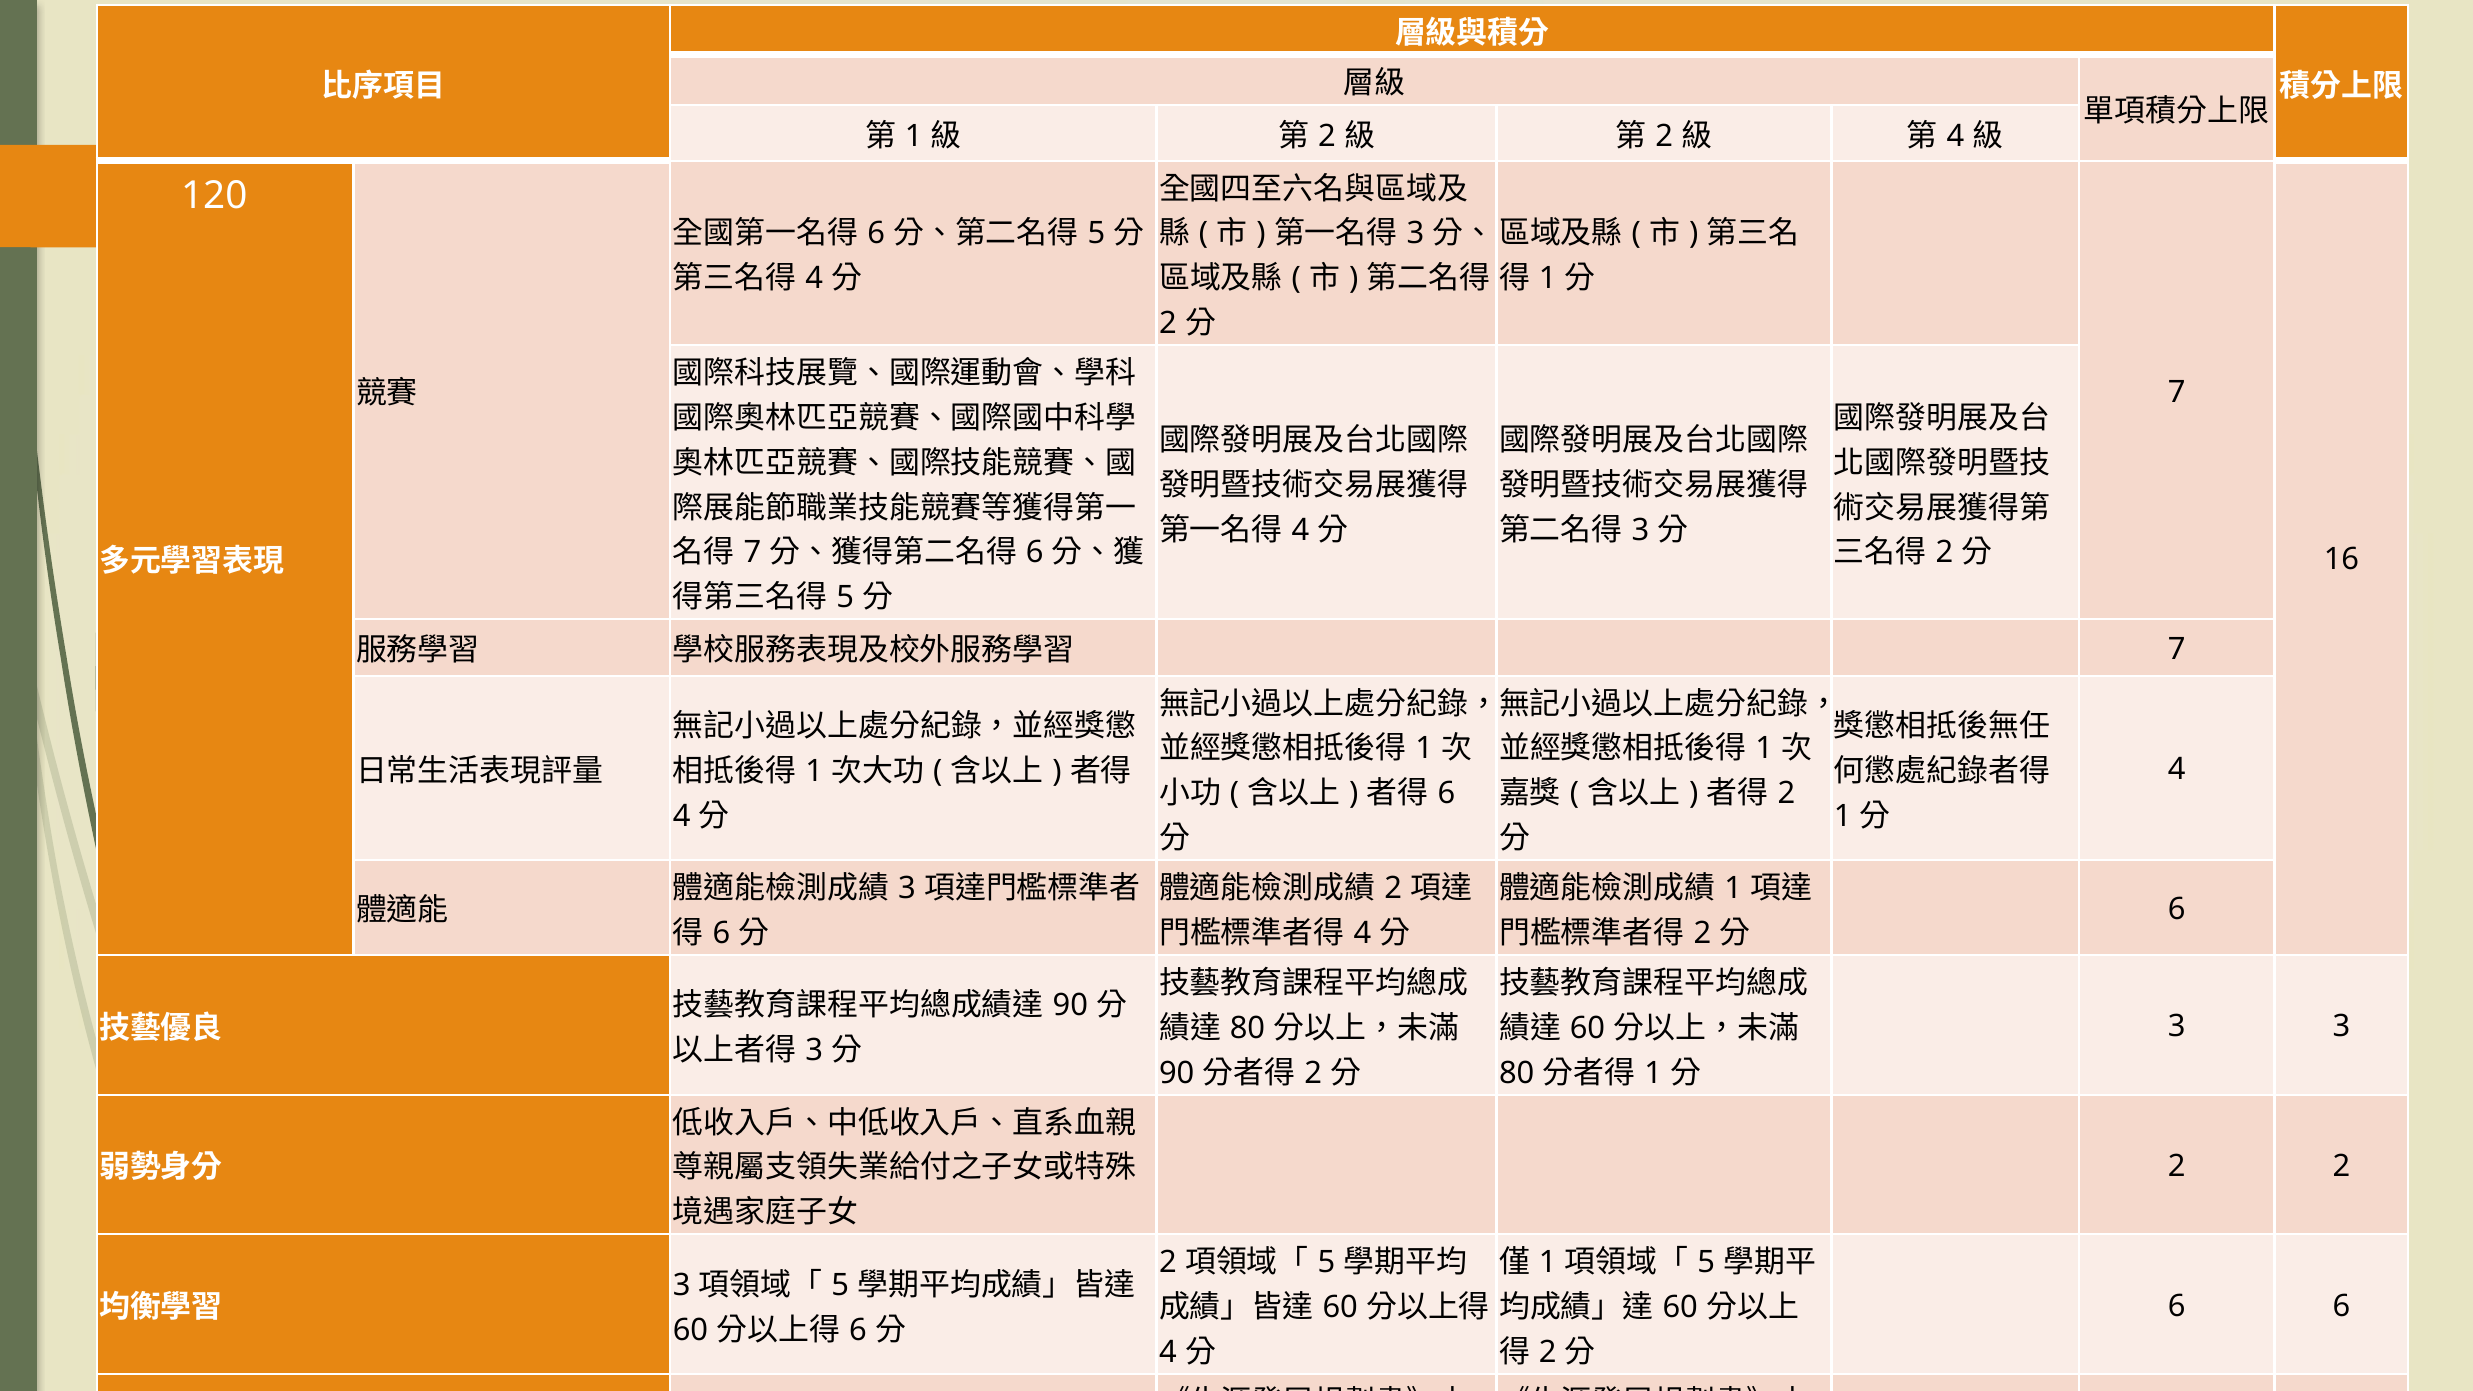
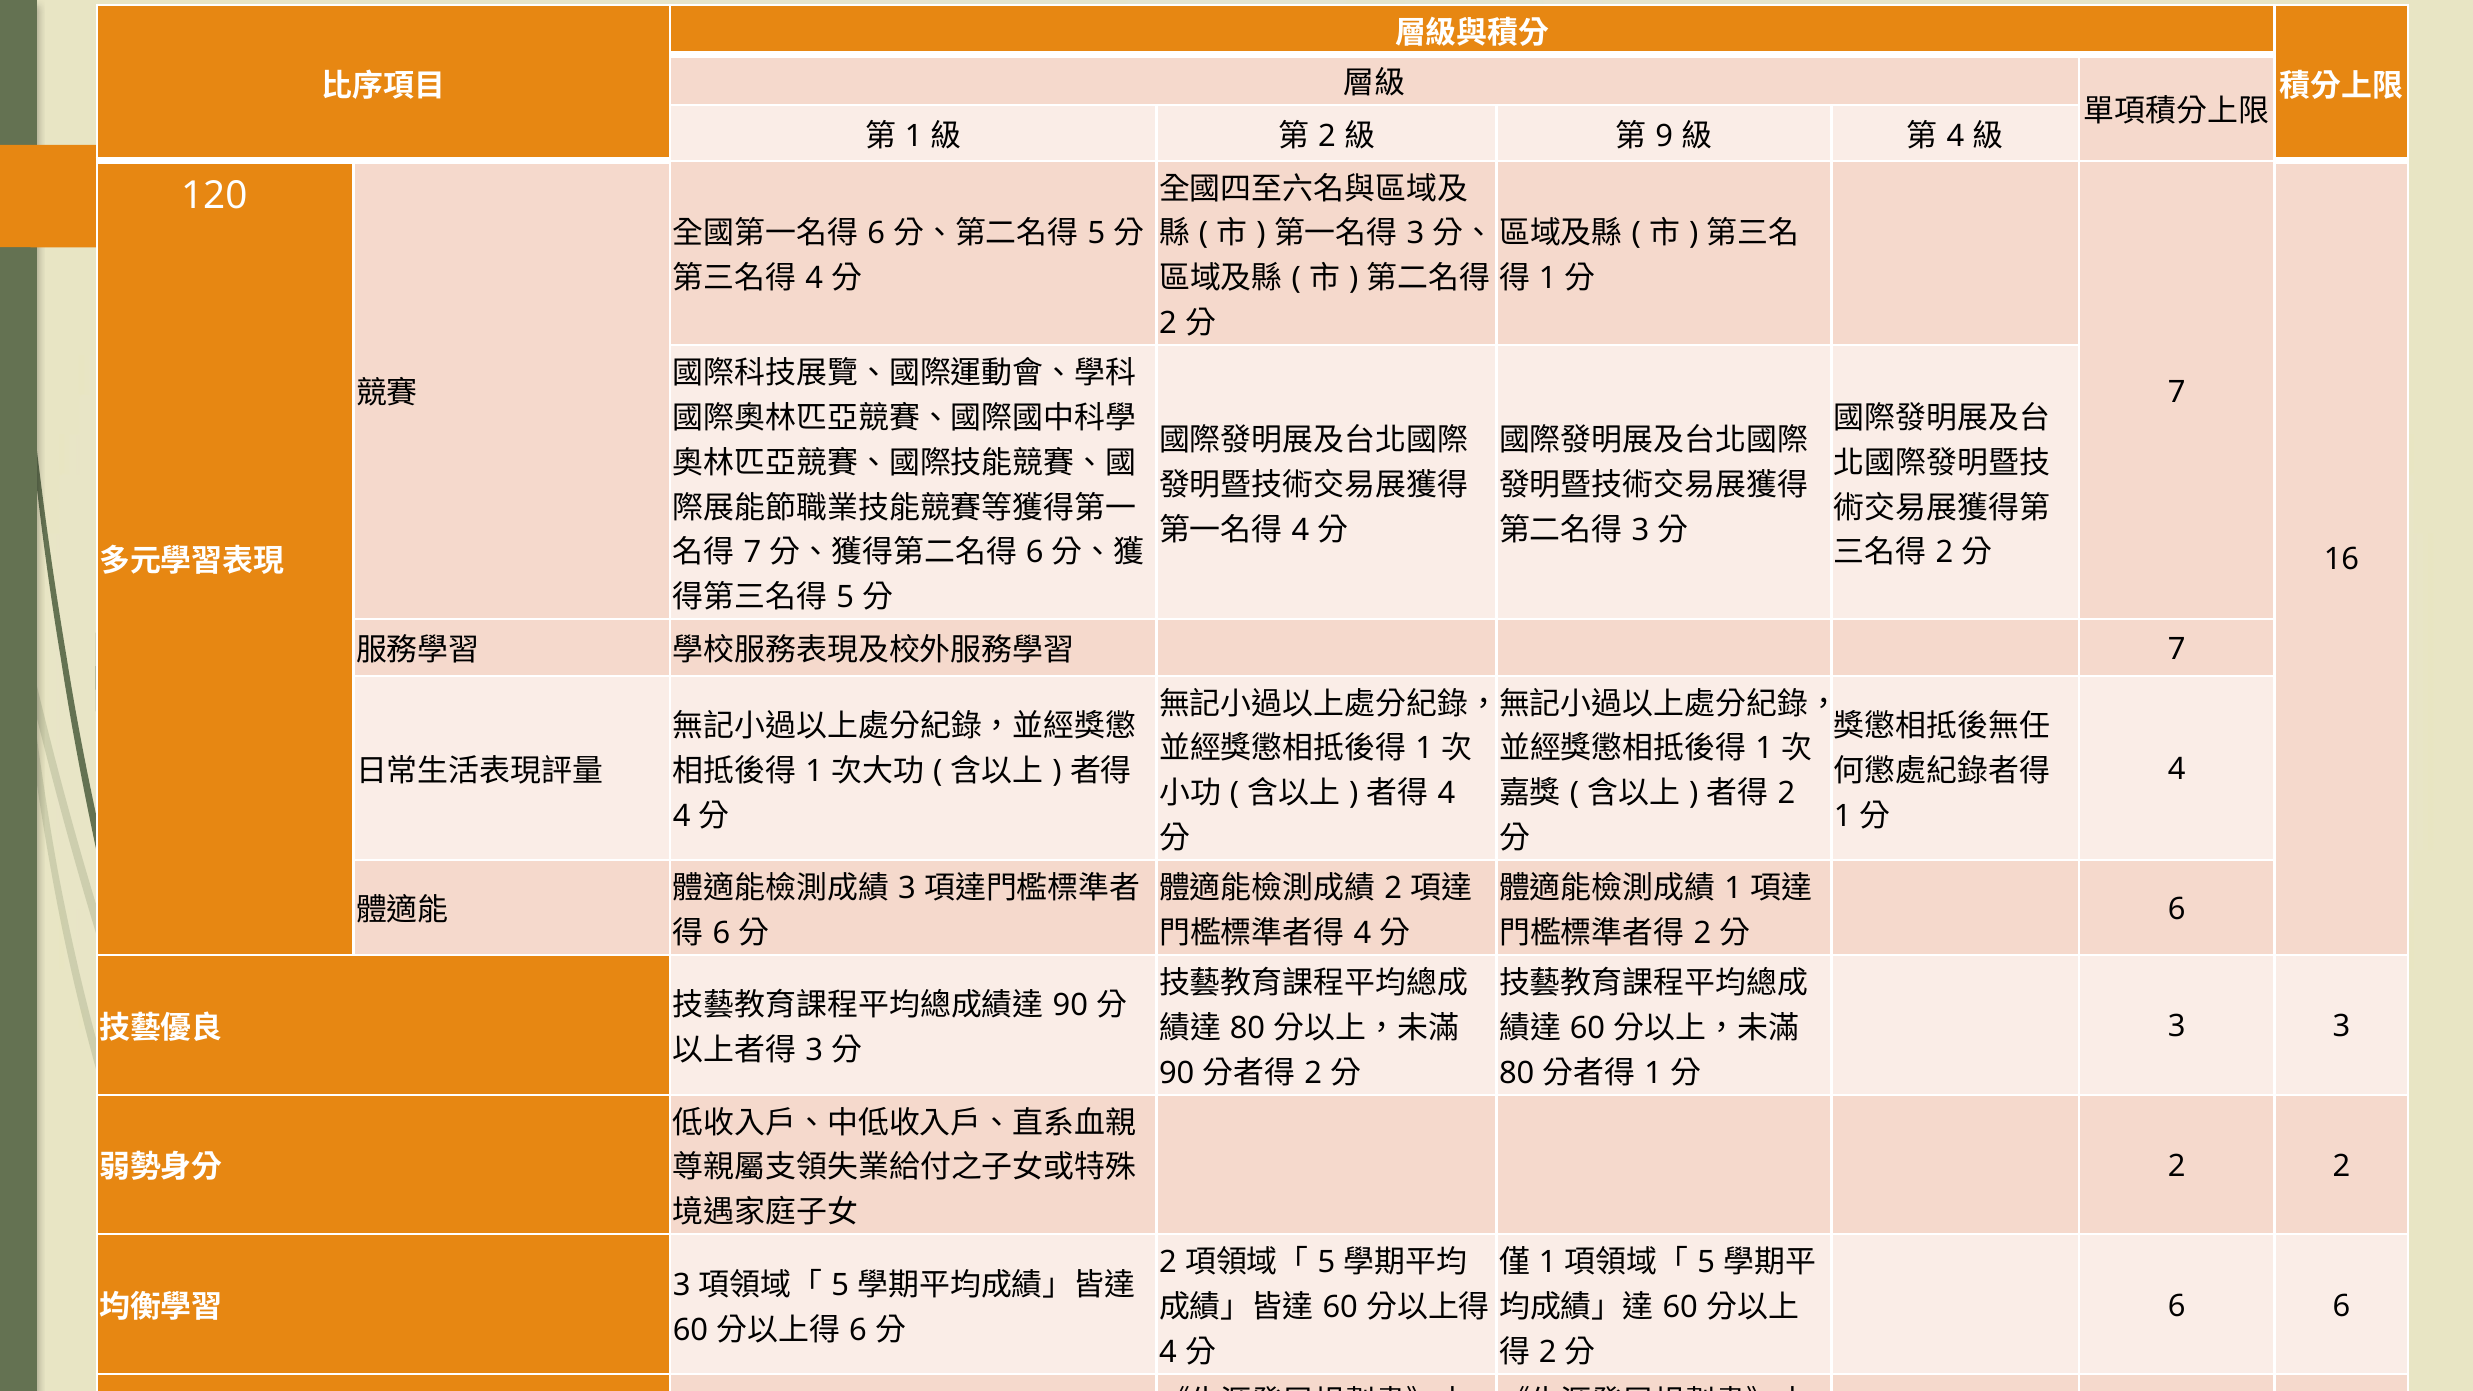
2: 2 -> 9 (1664, 136)
6: 6 -> 4 (1446, 794)
